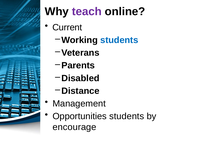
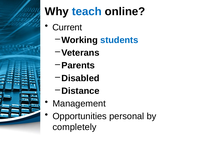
teach colour: purple -> blue (87, 11)
Opportunities students: students -> personal (127, 117)
encourage: encourage -> completely (75, 128)
